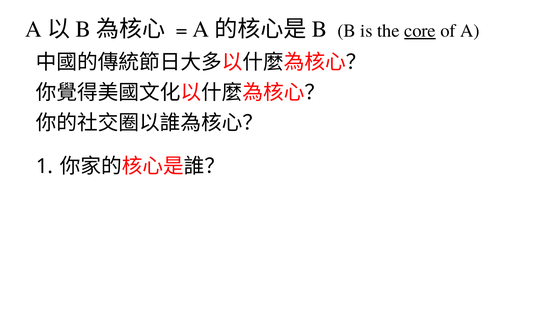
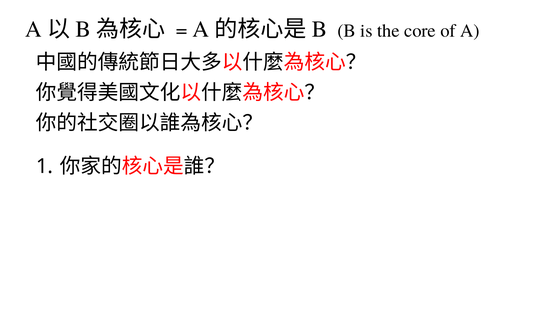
core underline: present -> none (420, 31)
